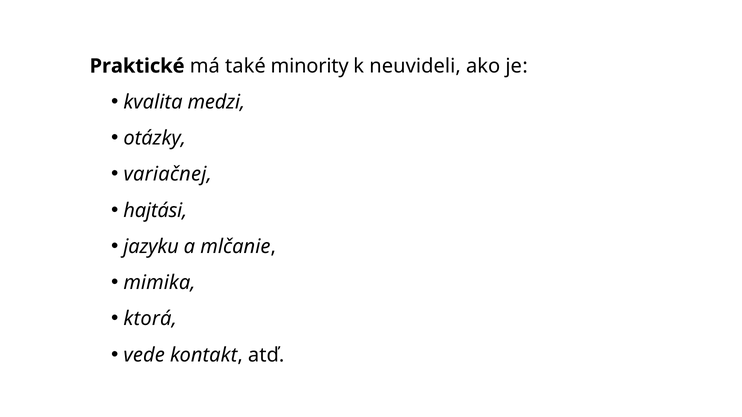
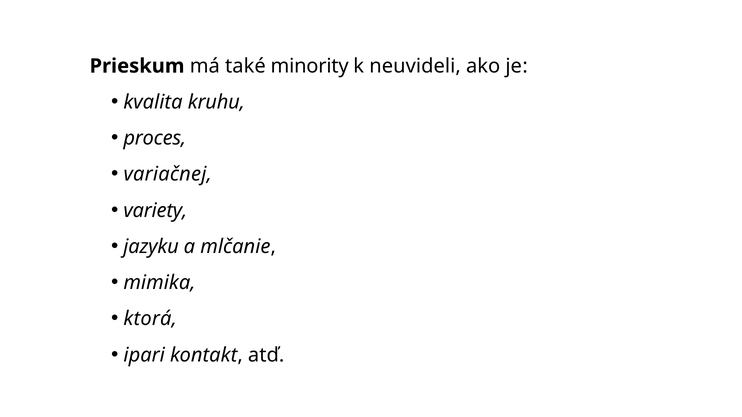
Praktické: Praktické -> Prieskum (137, 66)
medzi: medzi -> kruhu (216, 102)
otázky: otázky -> proces (155, 138)
hajtási: hajtási -> variety (155, 211)
vede: vede -> ipari (144, 355)
